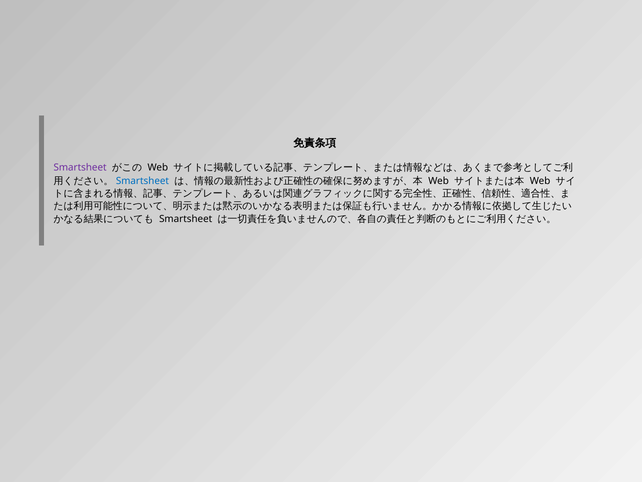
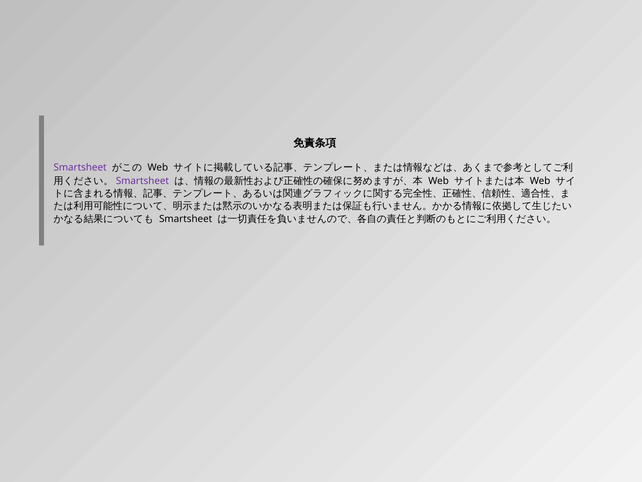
Smartsheet colour: blue -> purple (142, 181)
